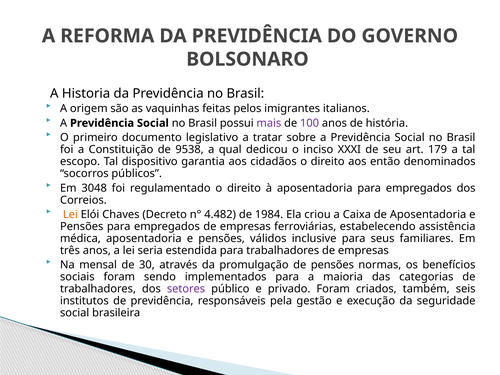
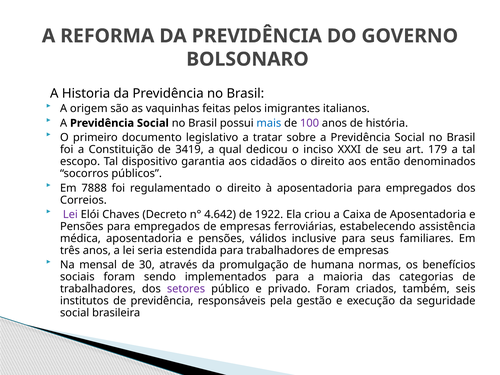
mais colour: purple -> blue (269, 123)
9538: 9538 -> 3419 (190, 150)
3048: 3048 -> 7888 (94, 188)
Lei colour: orange -> purple (70, 214)
4.482: 4.482 -> 4.642 (220, 214)
1984: 1984 -> 1922 (269, 214)
de pensões: pensões -> humana (332, 265)
